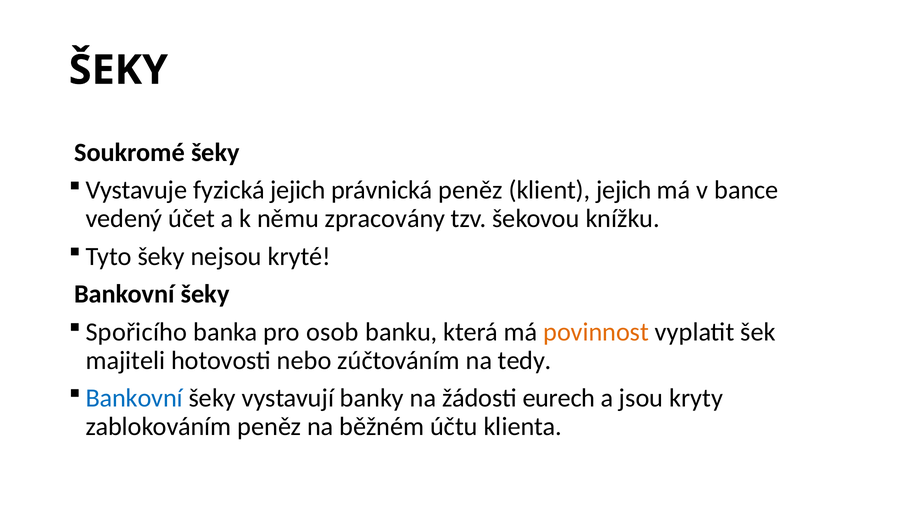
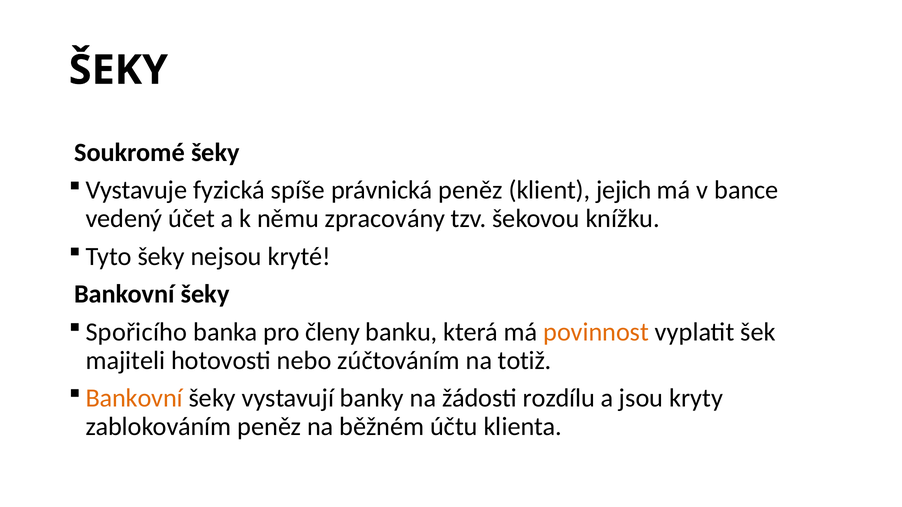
fyzická jejich: jejich -> spíše (298, 190)
osob: osob -> členy (333, 332)
tedy: tedy -> totiž (525, 361)
Bankovní colour: blue -> orange (134, 398)
eurech: eurech -> rozdílu (559, 398)
